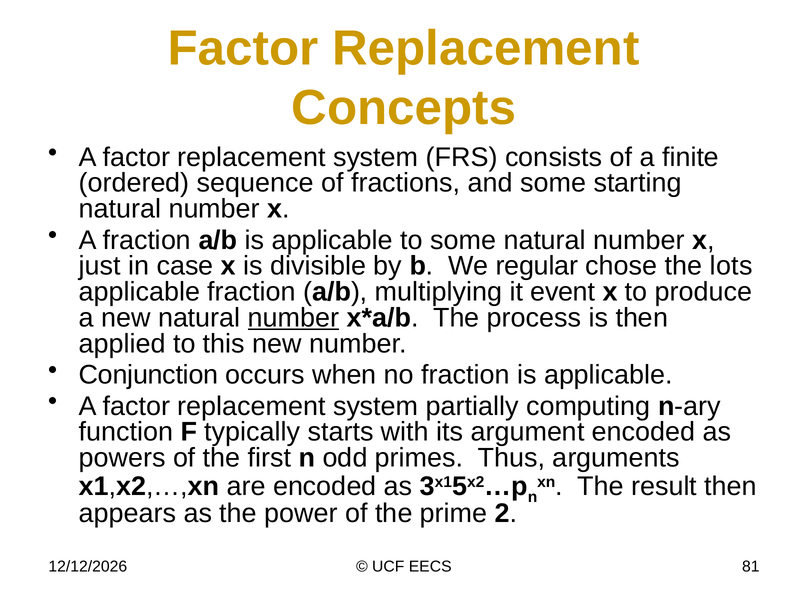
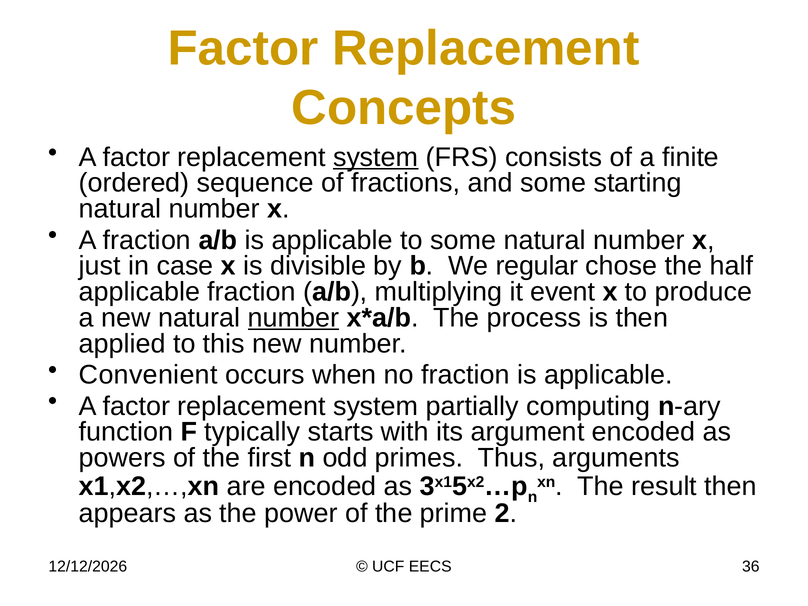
system underline: none -> present (376, 157)
lots: lots -> half (731, 266)
Conjunction: Conjunction -> Convenient (148, 375)
81: 81 -> 36 (751, 566)
